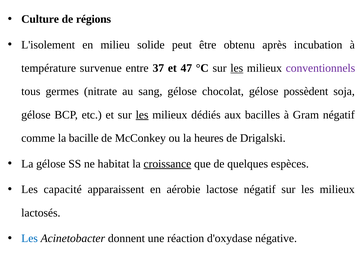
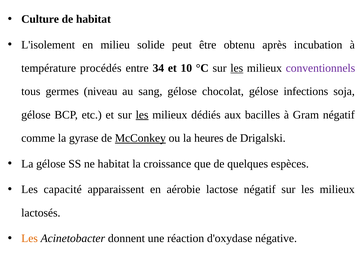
de régions: régions -> habitat (93, 19)
survenue: survenue -> procédés (101, 68)
37: 37 -> 34 (158, 68)
47: 47 -> 10 (186, 68)
nitrate: nitrate -> niveau (101, 92)
possèdent: possèdent -> infections (306, 92)
bacille: bacille -> gyrase (84, 138)
McConkey underline: none -> present (140, 138)
croissance underline: present -> none (167, 164)
Les colour: blue -> orange (30, 239)
